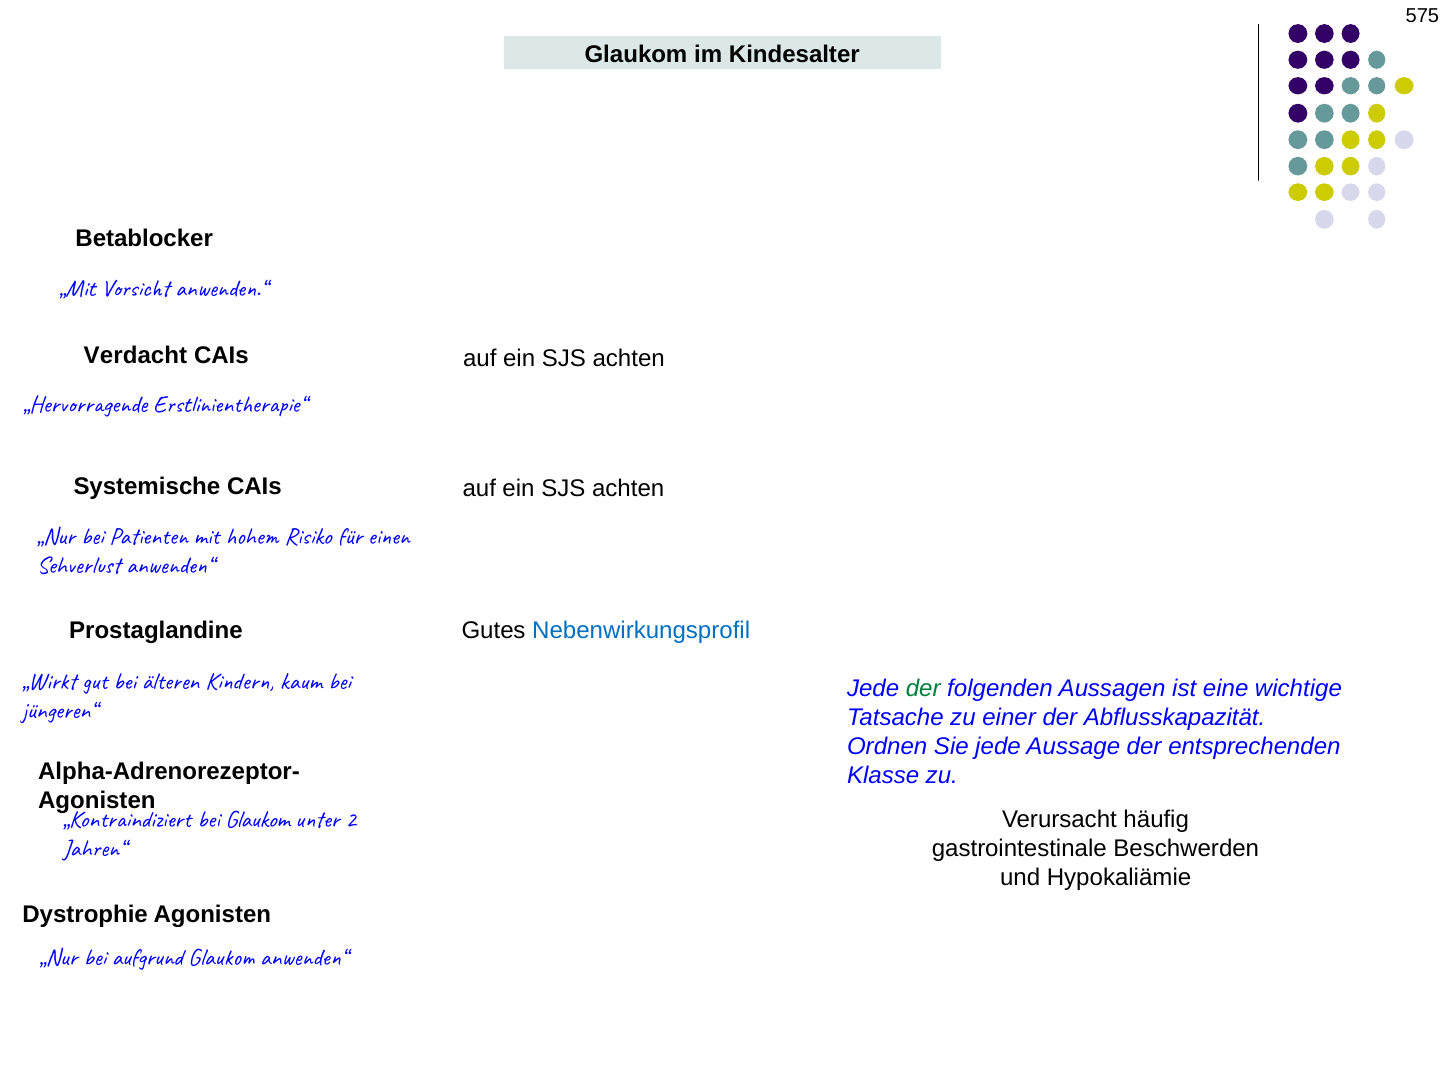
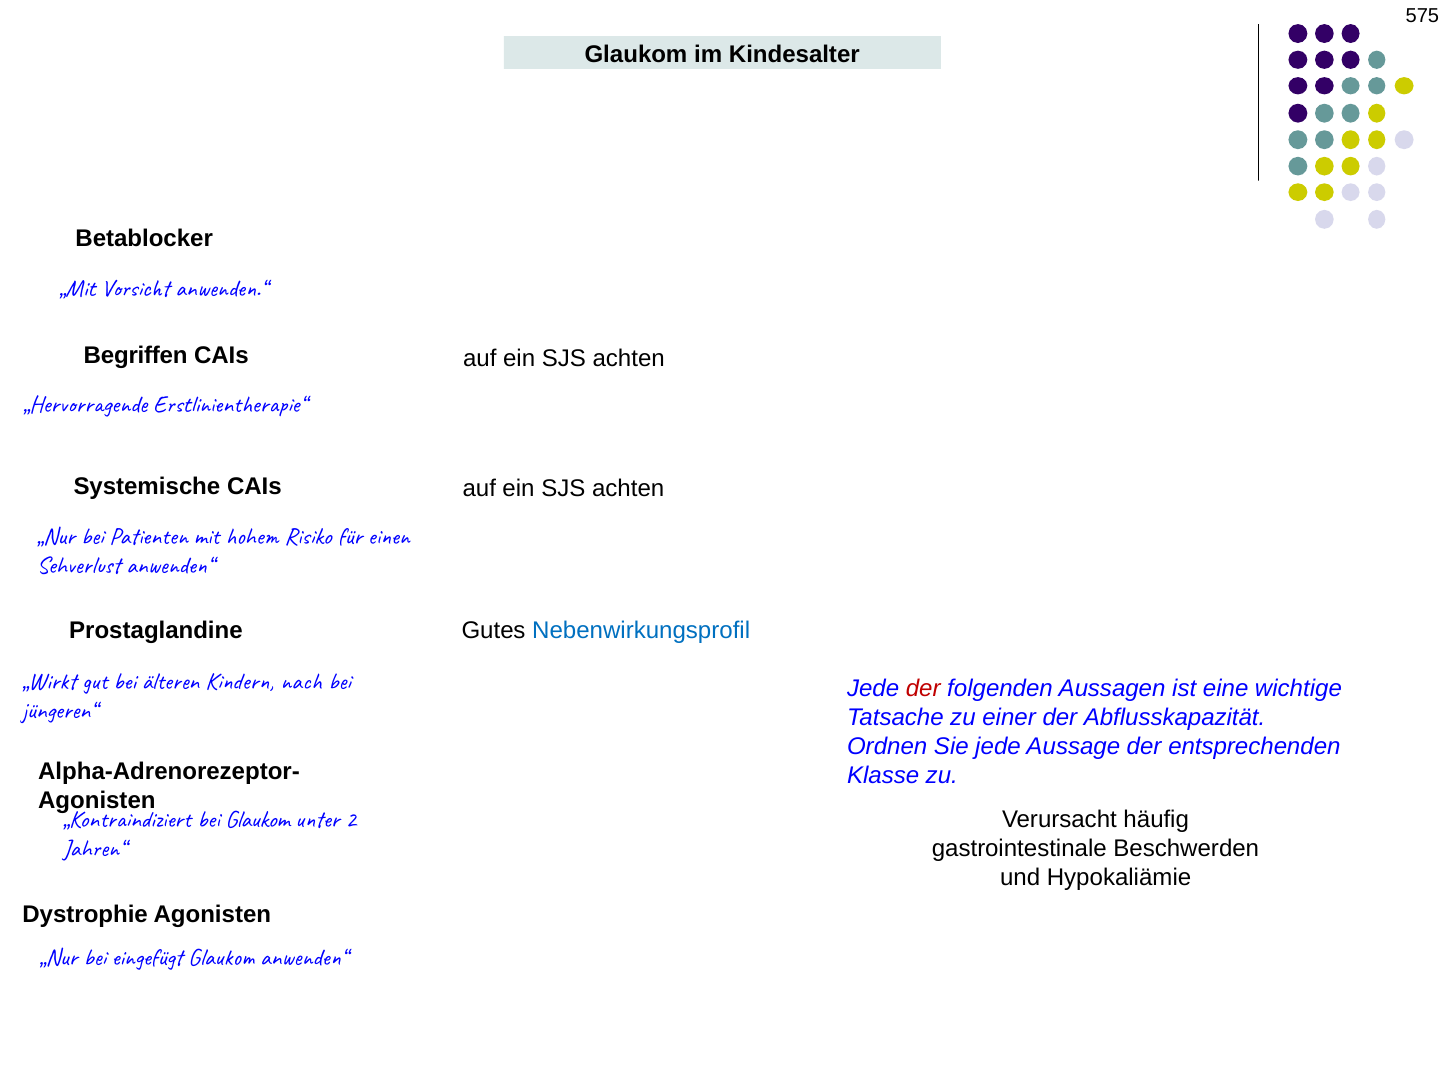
Verdacht: Verdacht -> Begriffen (136, 355)
kaum: kaum -> nach (301, 682)
der colour: green -> red (923, 689)
aufgrund: aufgrund -> eingefügt (147, 958)
